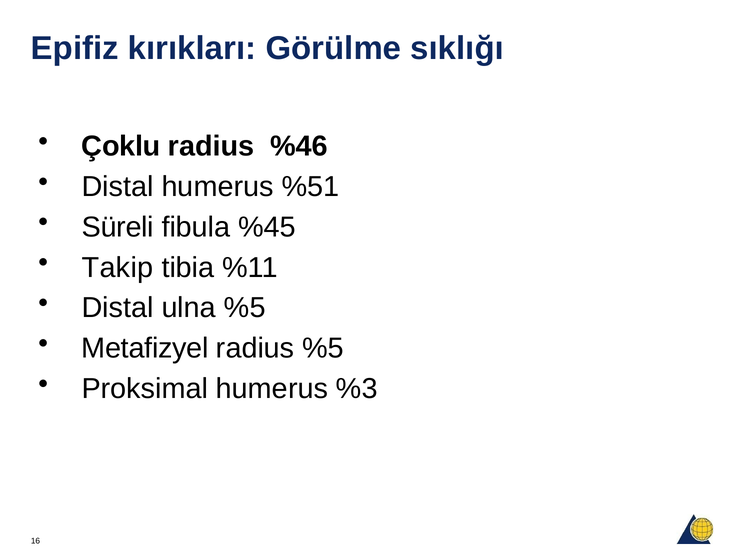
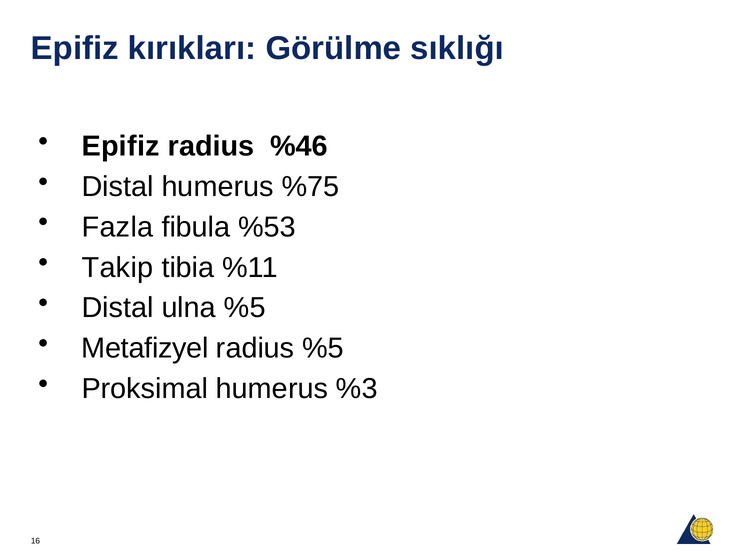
Çoklu: Çoklu -> Epifiz (121, 146)
%51: %51 -> %75 (310, 187)
Süreli: Süreli -> Fazla (117, 227)
%45: %45 -> %53 (267, 227)
